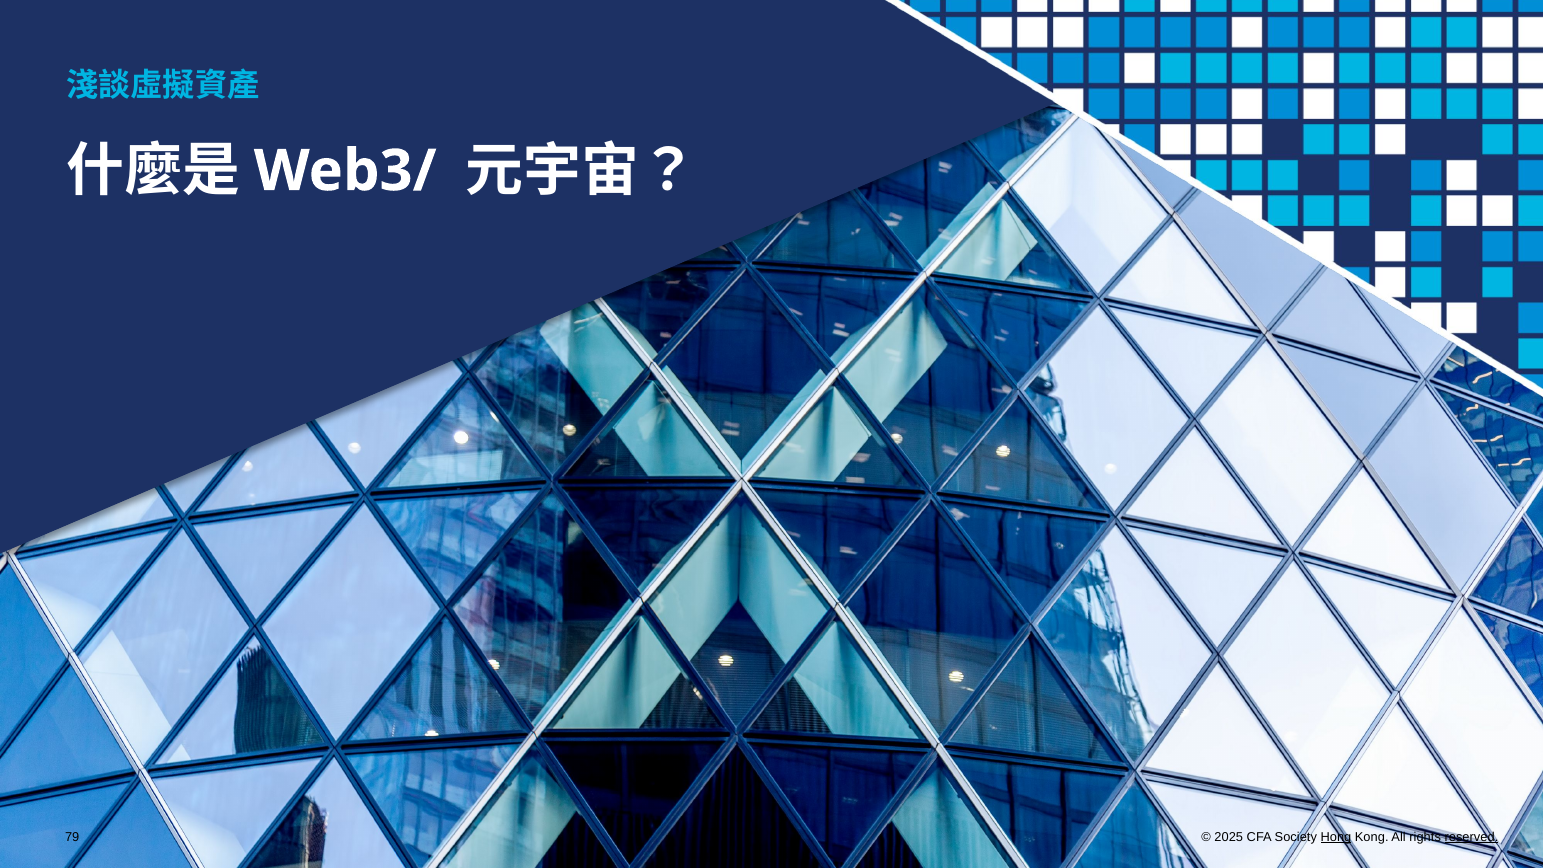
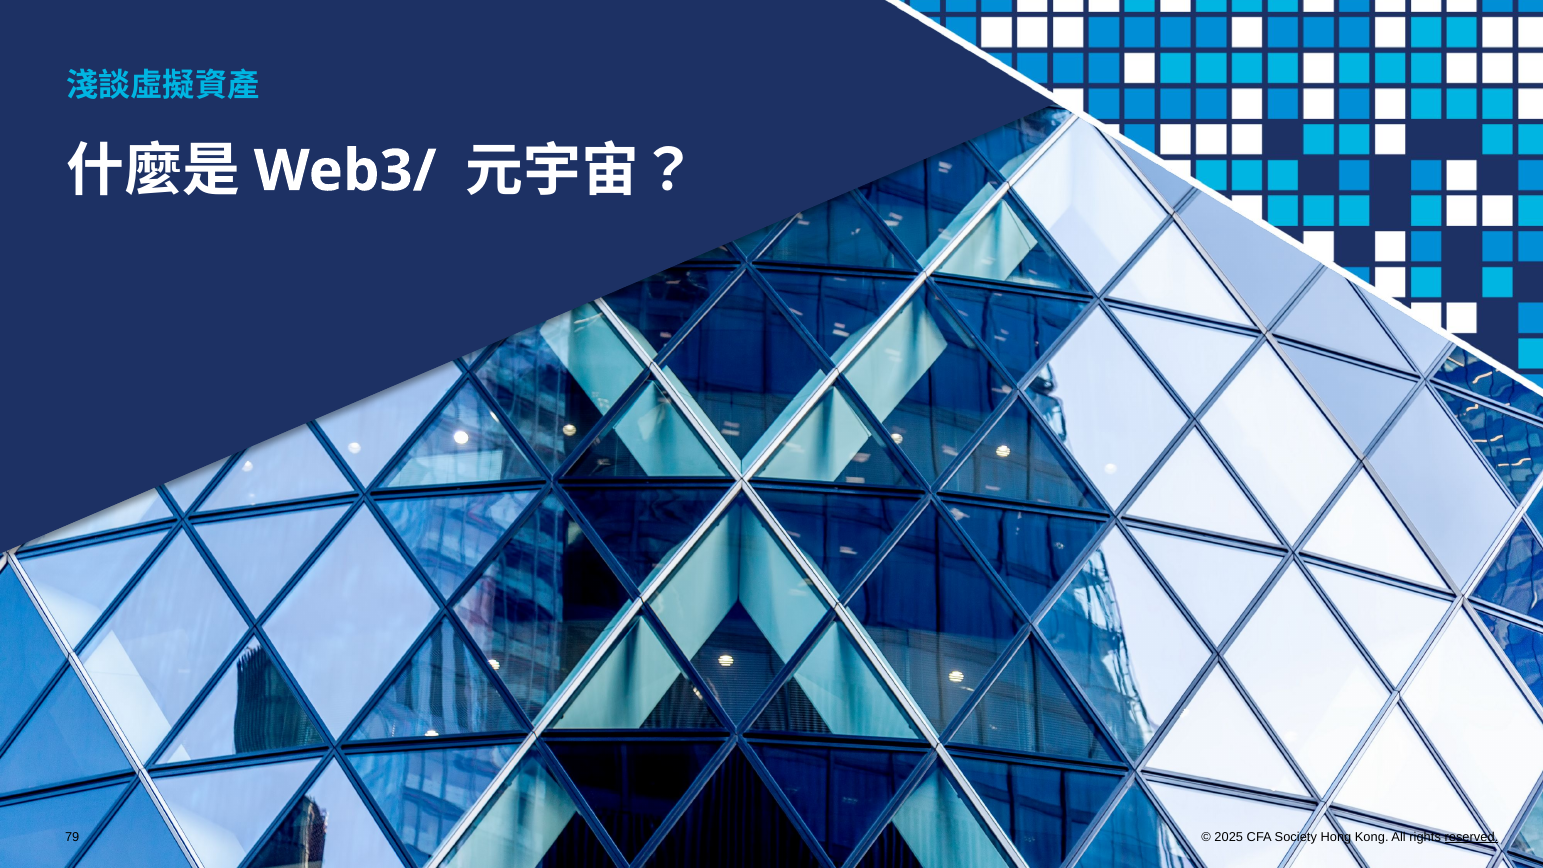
Hong underline: present -> none (1336, 837)
